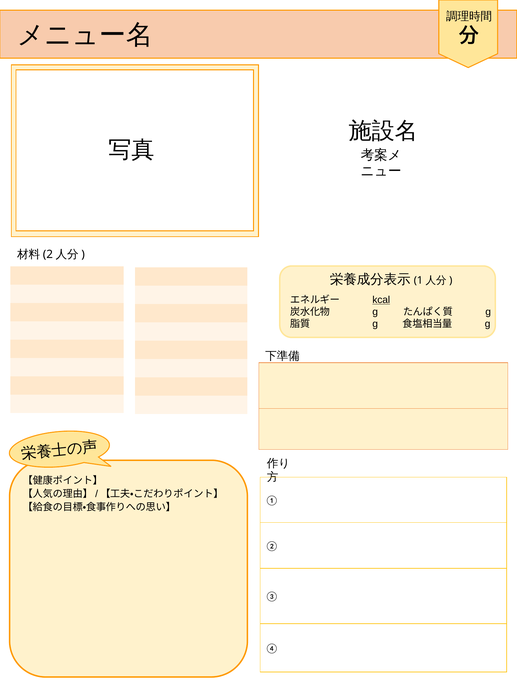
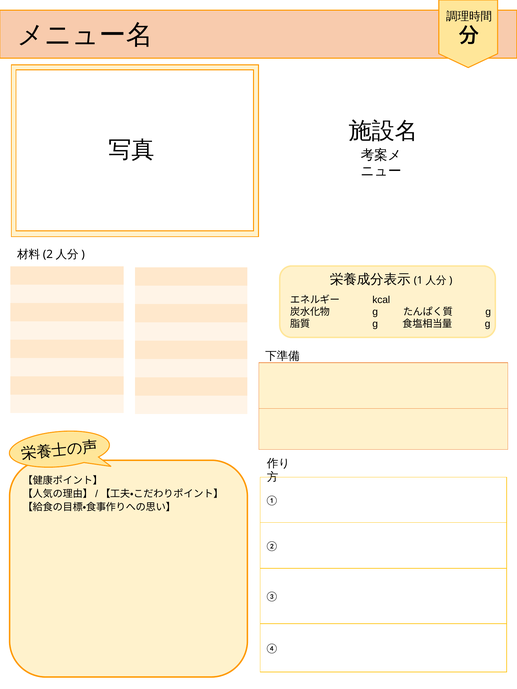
kcal underline: present -> none (381, 300)
